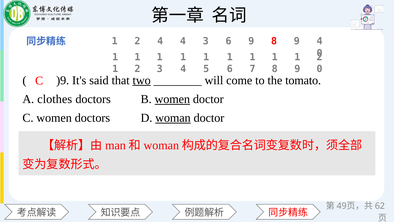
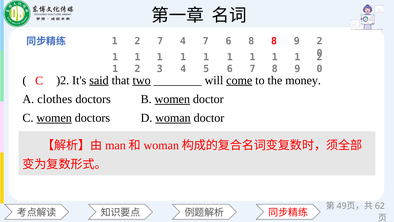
2 4: 4 -> 7 (160, 41)
4 3: 3 -> 7 (206, 41)
6 9: 9 -> 8 (251, 41)
8 9 4: 4 -> 2 (320, 41)
)9: )9 -> )2 (63, 80)
said underline: none -> present (99, 80)
come underline: none -> present (239, 80)
tomato: tomato -> money (303, 80)
women underline: none -> present (54, 118)
